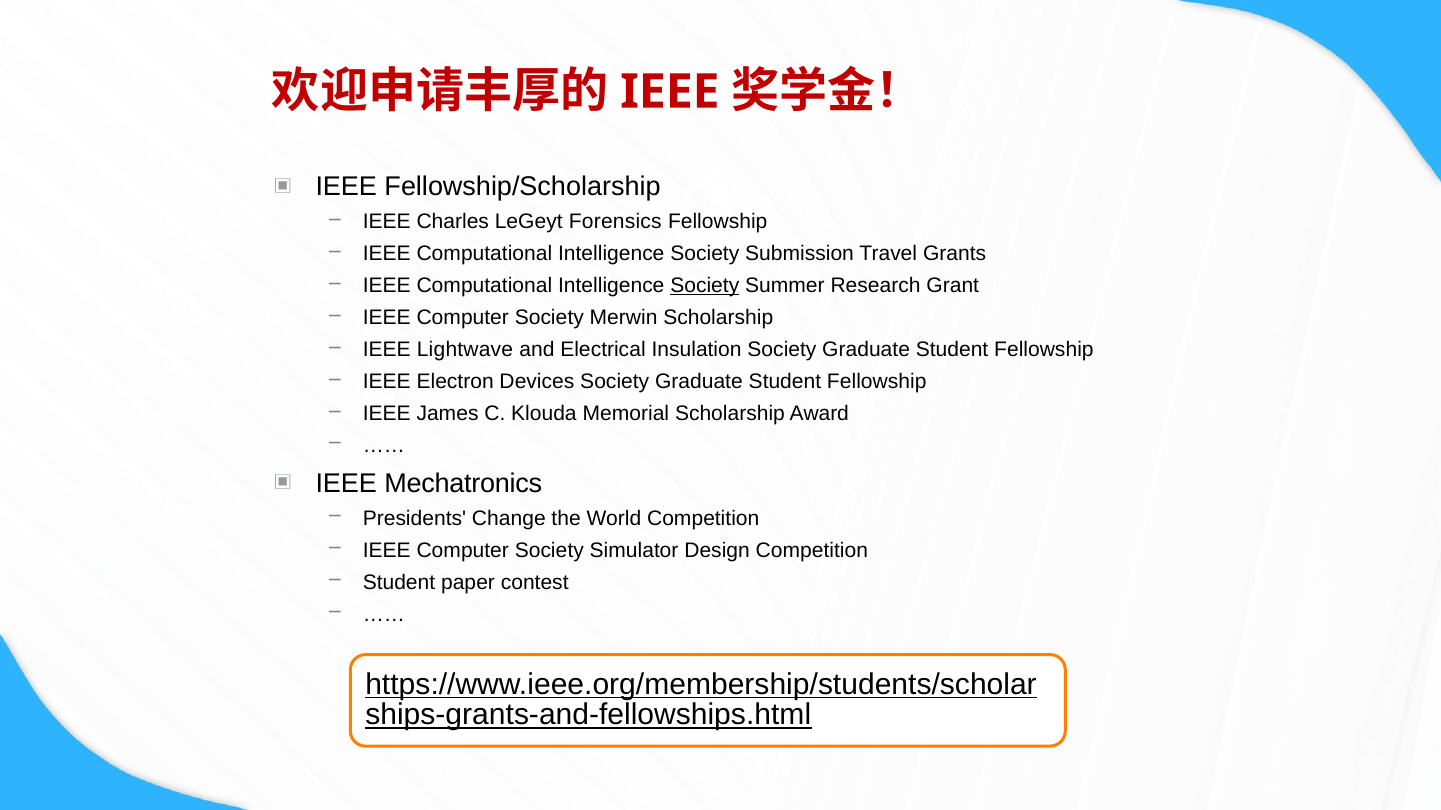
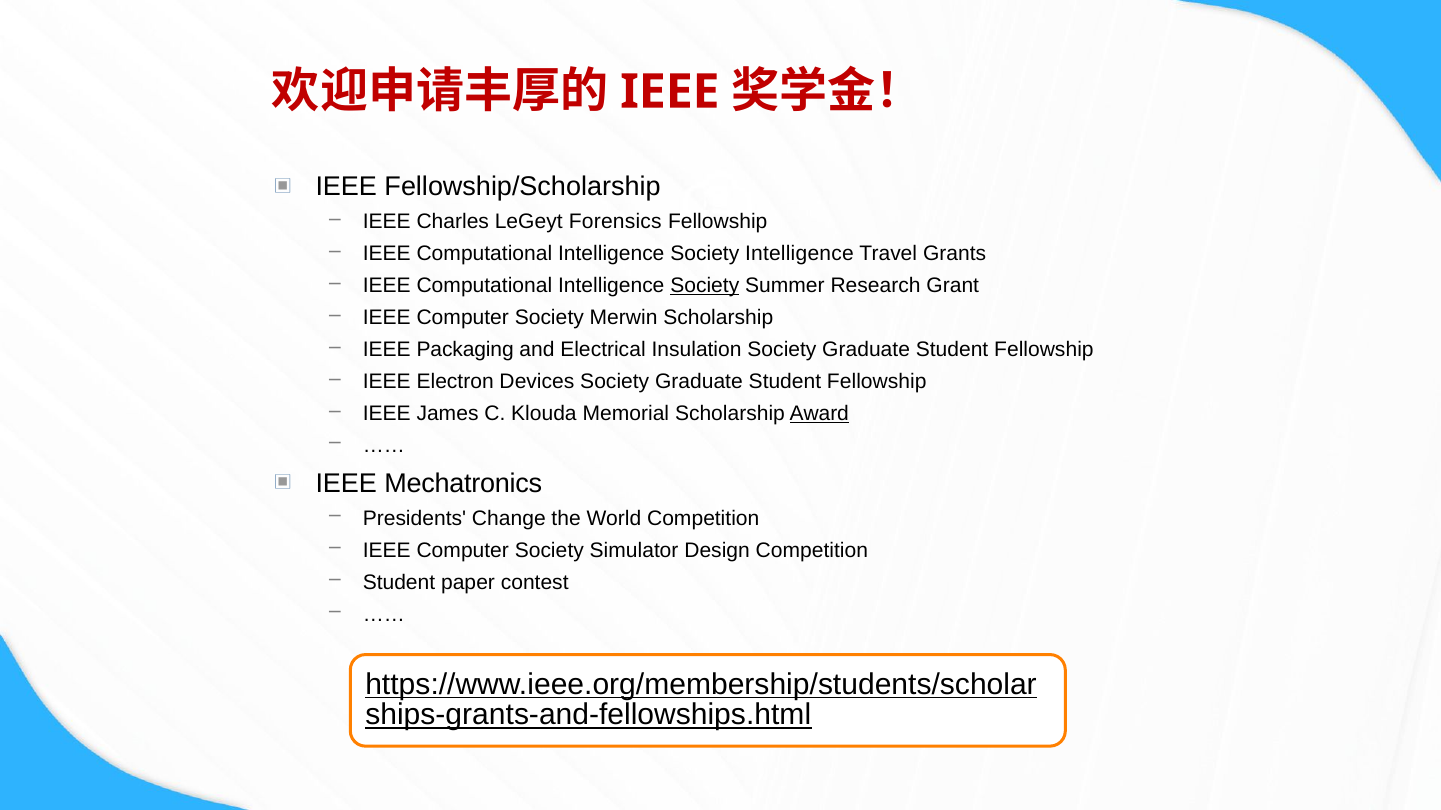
Society Submission: Submission -> Intelligence (799, 254)
Lightwave: Lightwave -> Packaging (465, 350)
Award underline: none -> present (819, 414)
